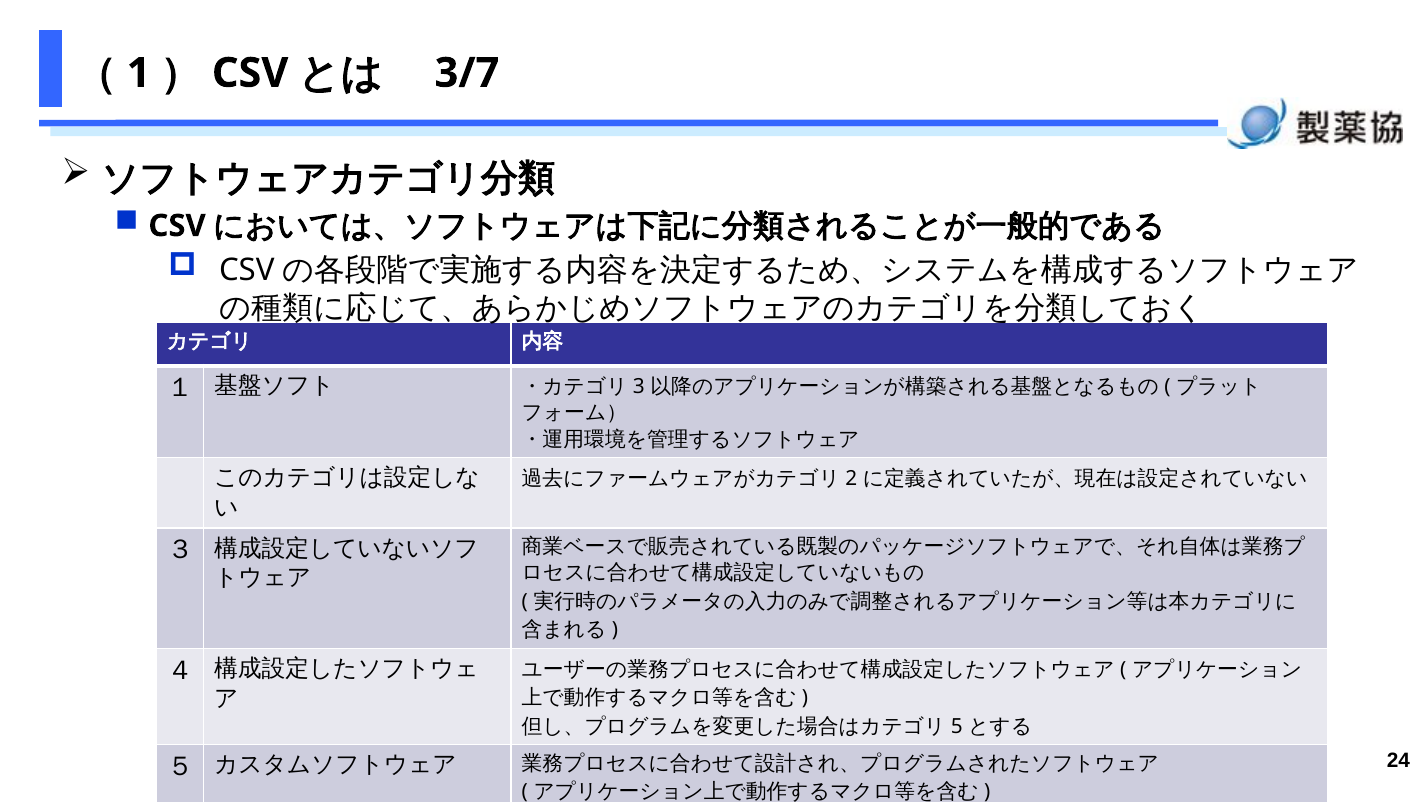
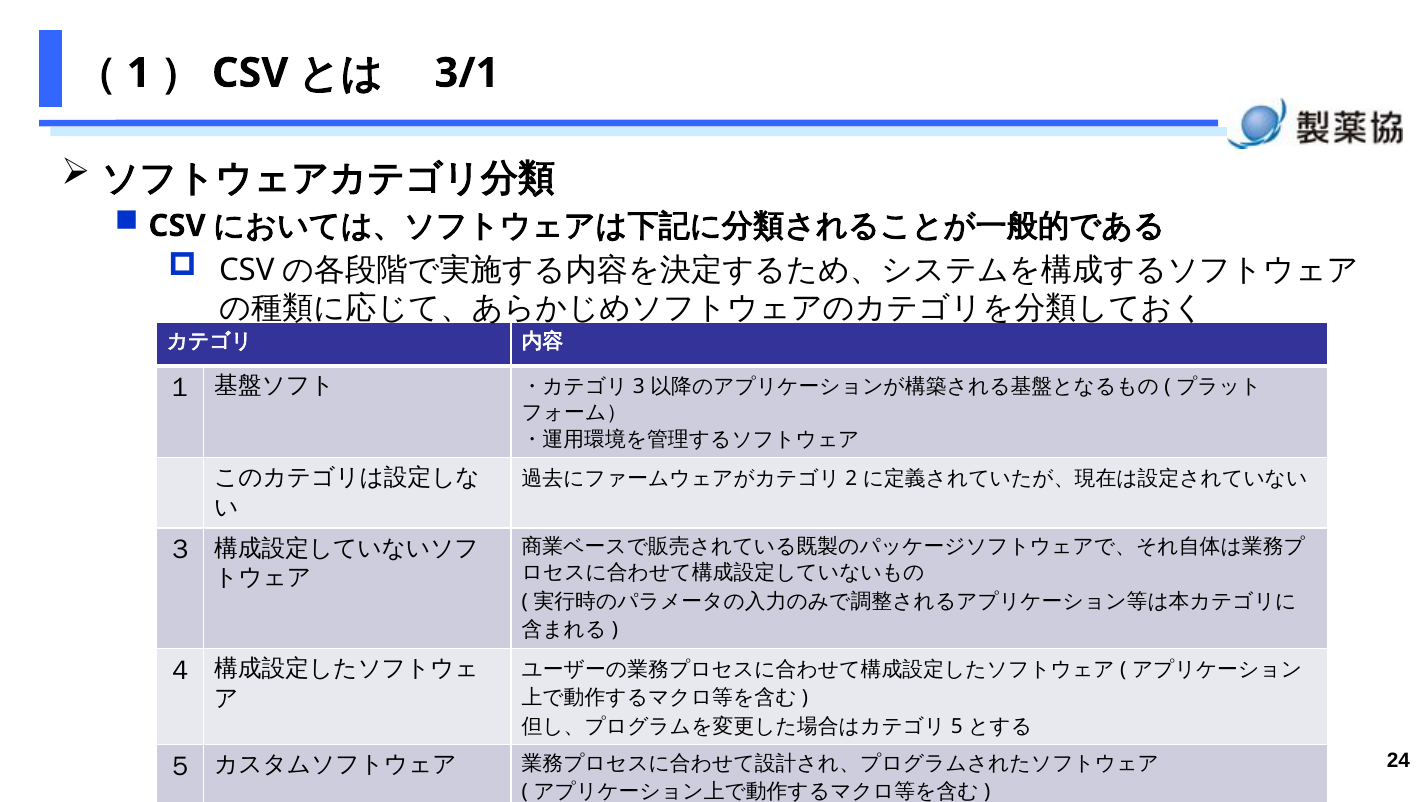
3/7: 3/7 -> 3/1 (467, 73)
